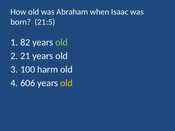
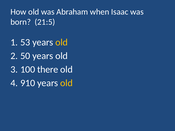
82: 82 -> 53 (25, 42)
old colour: light green -> yellow (62, 42)
21: 21 -> 50 (25, 56)
harm: harm -> there (48, 70)
606: 606 -> 910 (28, 83)
